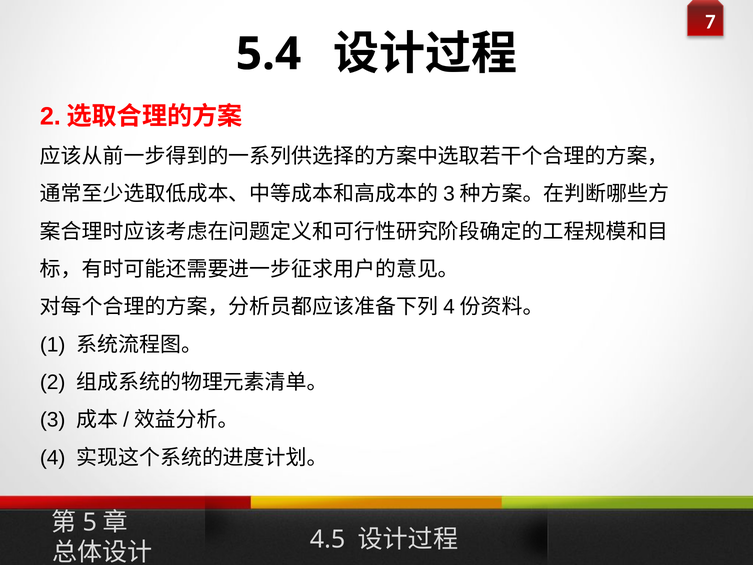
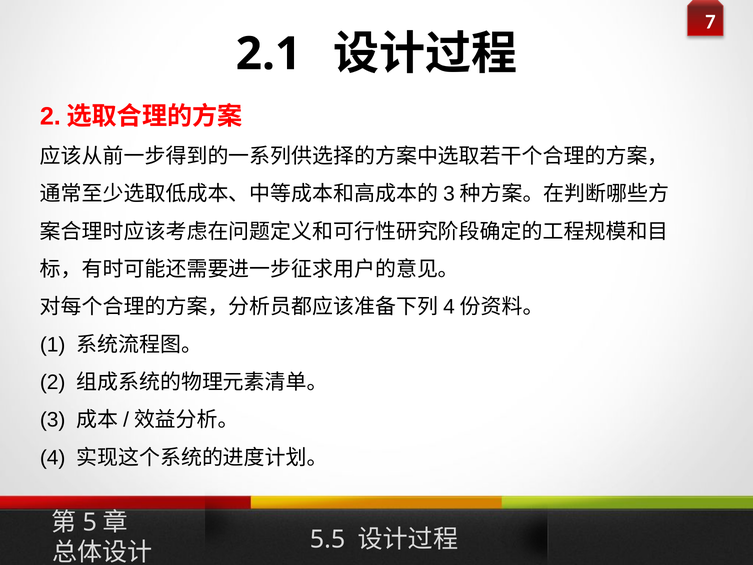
5.4: 5.4 -> 2.1 (269, 54)
4.5: 4.5 -> 5.5 (328, 539)
